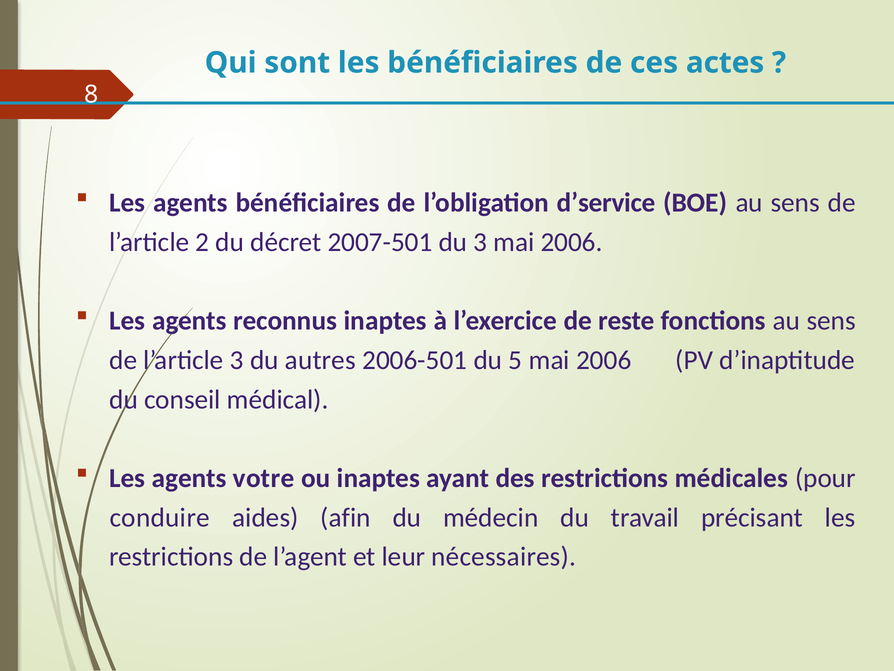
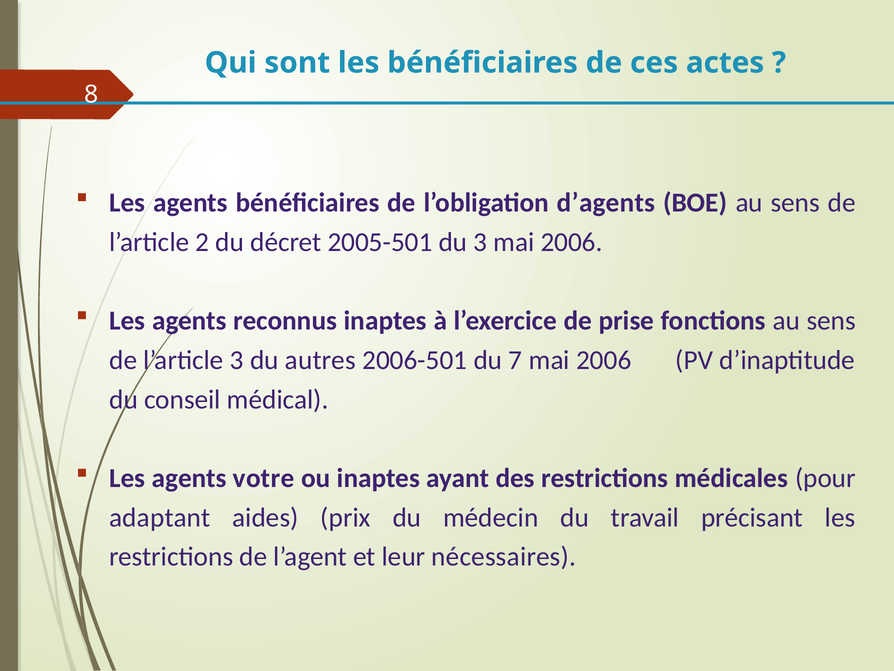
d’service: d’service -> d’agents (606, 203)
2007-501: 2007-501 -> 2005-501 (380, 242)
reste: reste -> prise (626, 321)
5: 5 -> 7 (515, 360)
conduire: conduire -> adaptant (160, 517)
afin: afin -> prix (346, 517)
